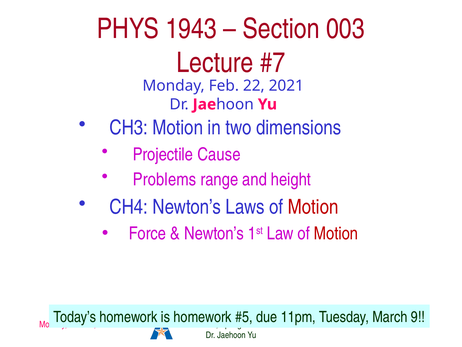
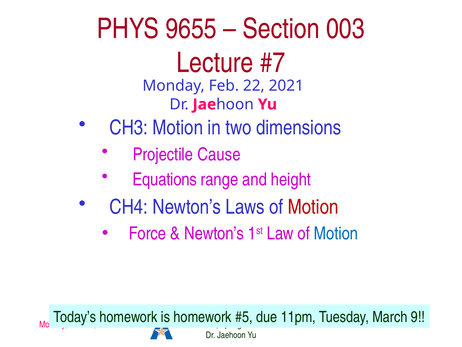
1943: 1943 -> 9655 (191, 29)
Problems: Problems -> Equations (165, 179)
Motion colour: red -> blue (336, 233)
